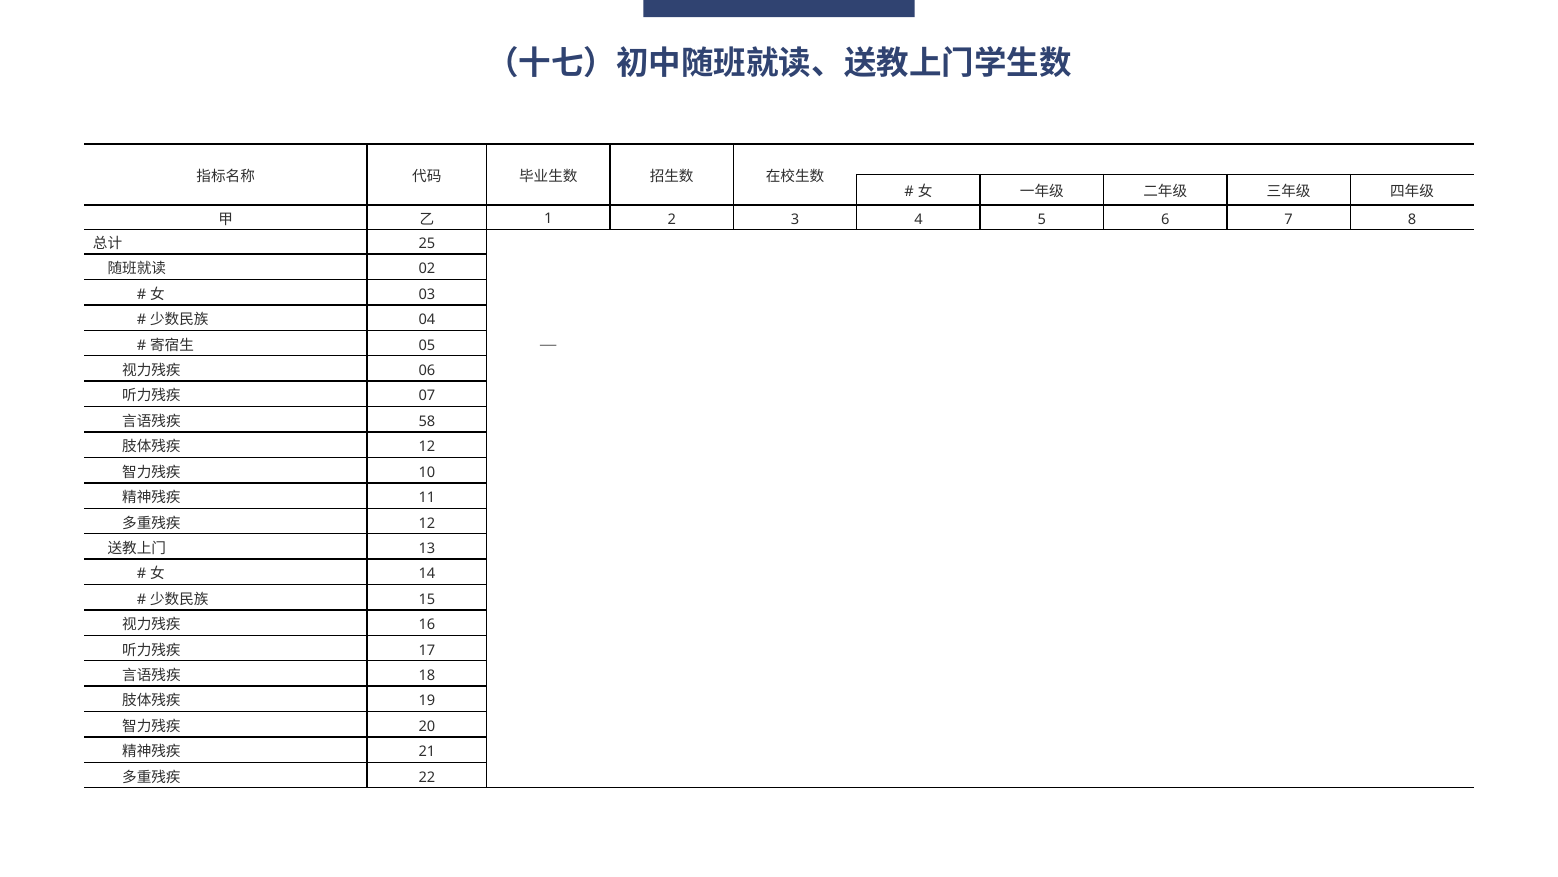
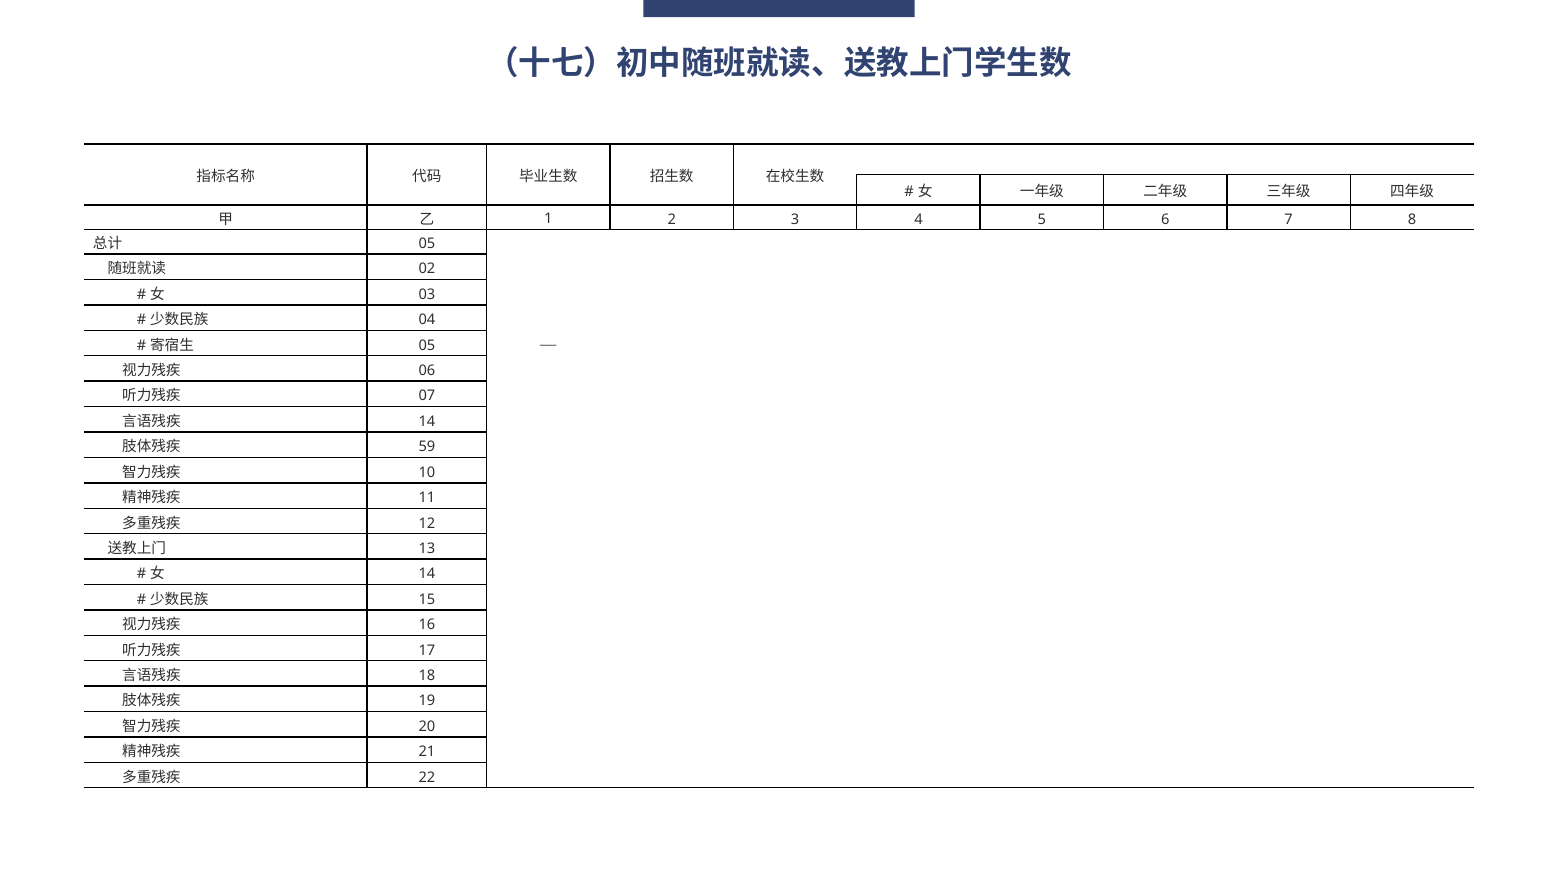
25: 25 -> 05 (427, 244)
58: 58 -> 14 (427, 421)
12: 12 -> 59 (427, 447)
